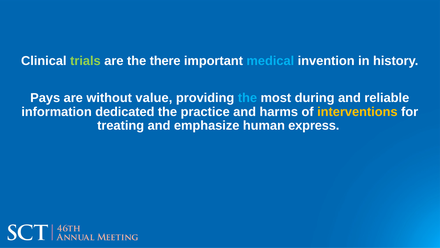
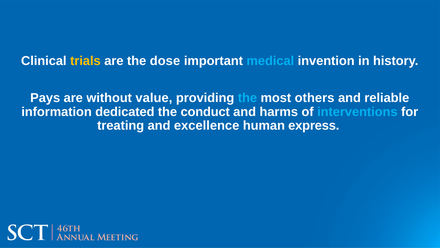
trials colour: light green -> yellow (85, 61)
there: there -> dose (165, 61)
during: during -> others (315, 98)
practice: practice -> conduct (205, 112)
interventions colour: yellow -> light blue (357, 112)
emphasize: emphasize -> excellence (207, 125)
